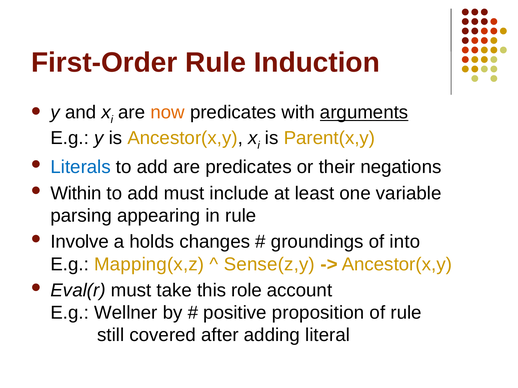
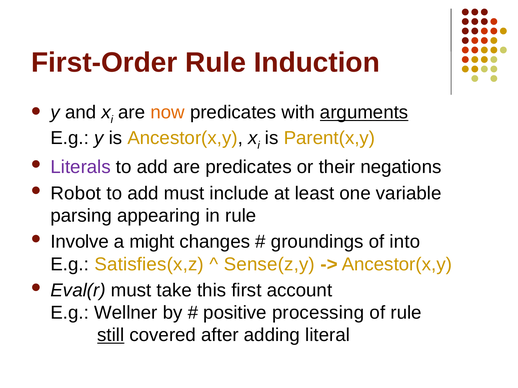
Literals colour: blue -> purple (81, 167)
Within: Within -> Robot (76, 193)
holds: holds -> might (152, 242)
Mapping(x,z: Mapping(x,z -> Satisfies(x,z (149, 265)
role: role -> first (246, 291)
proposition: proposition -> processing (318, 313)
still underline: none -> present (111, 336)
